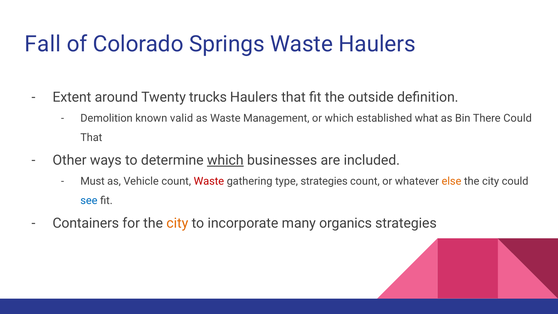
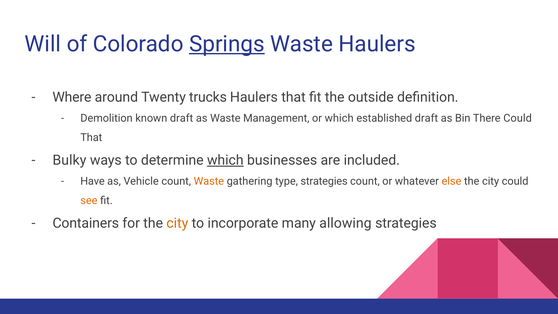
Fall: Fall -> Will (43, 44)
Springs underline: none -> present (227, 44)
Extent: Extent -> Where (72, 97)
known valid: valid -> draft (182, 118)
established what: what -> draft (426, 118)
Other: Other -> Bulky (69, 160)
Must: Must -> Have (93, 181)
Waste colour: red -> orange (209, 181)
see colour: blue -> orange (89, 200)
organics: organics -> allowing (345, 223)
